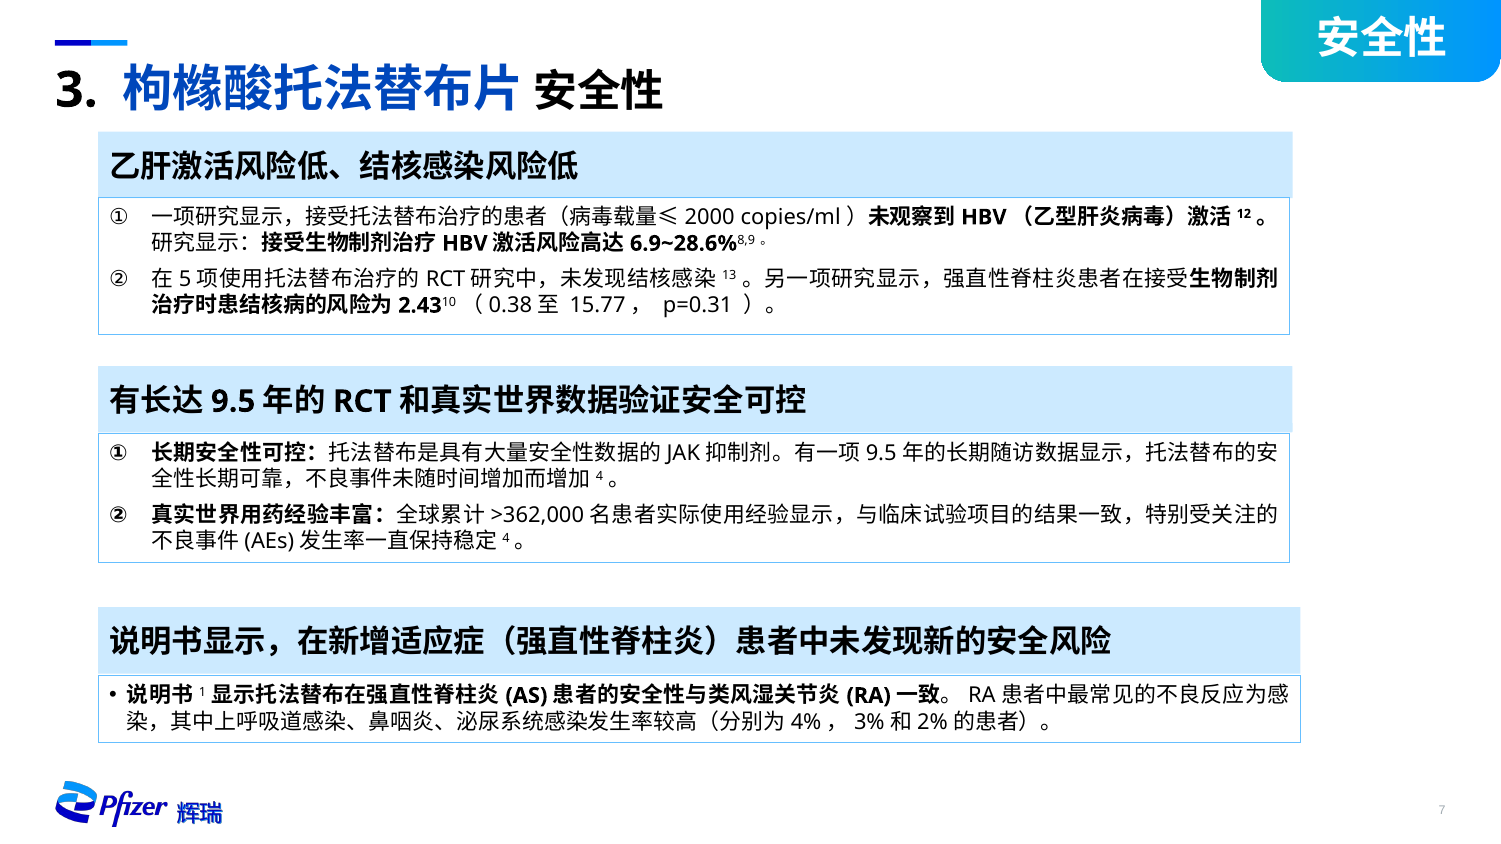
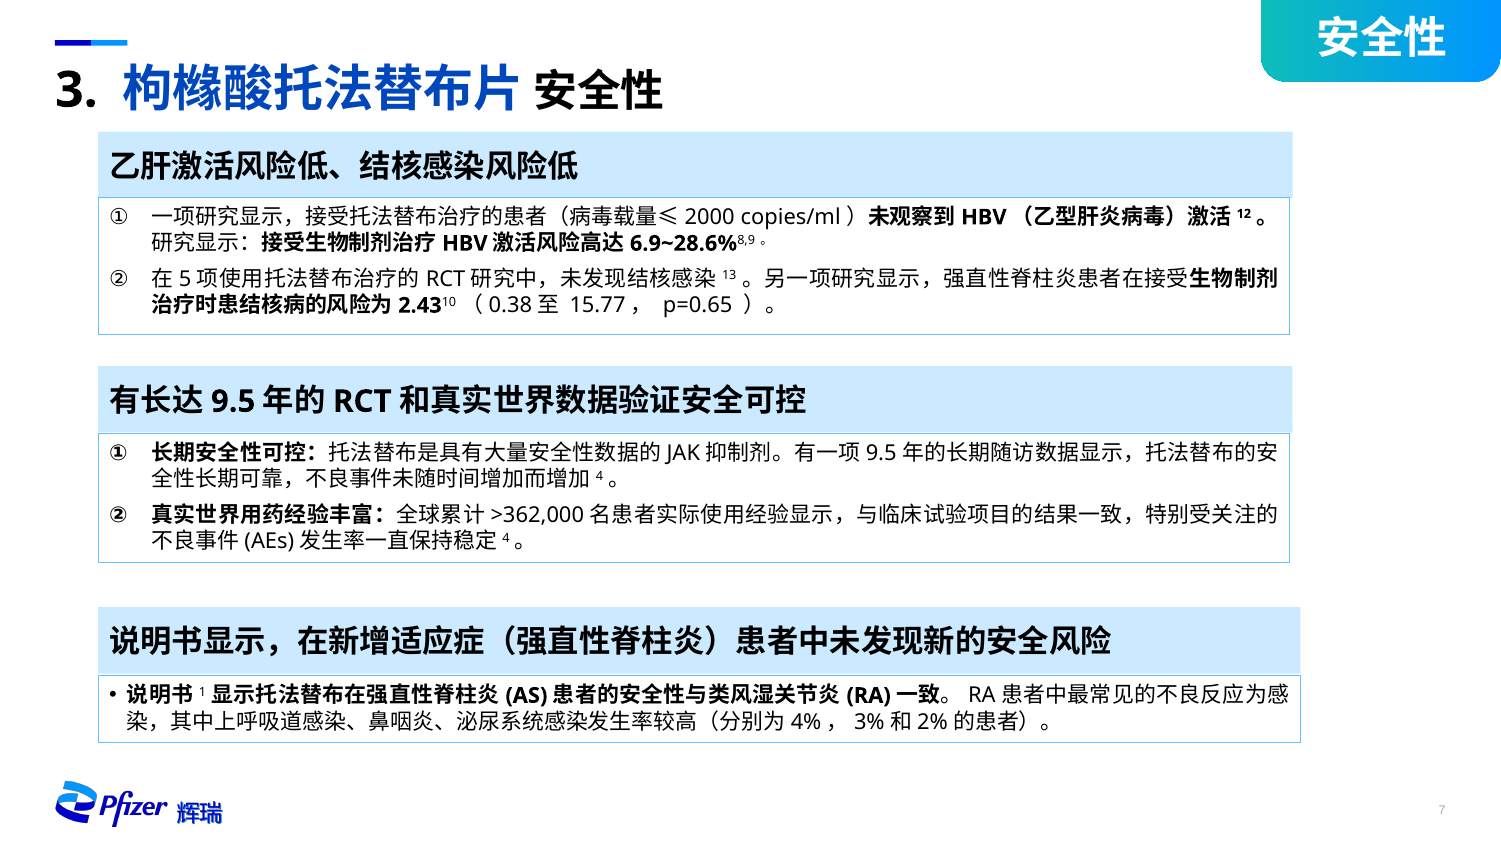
p=0.31: p=0.31 -> p=0.65 (698, 306)
